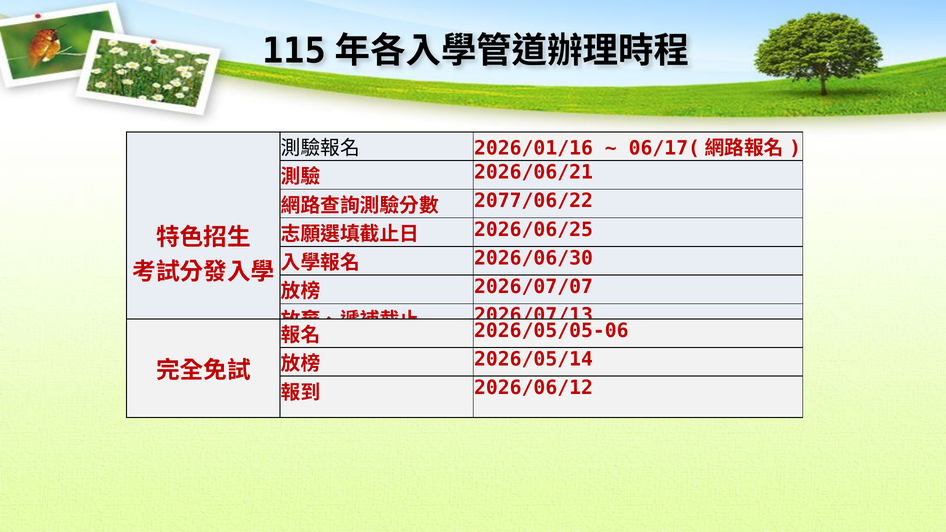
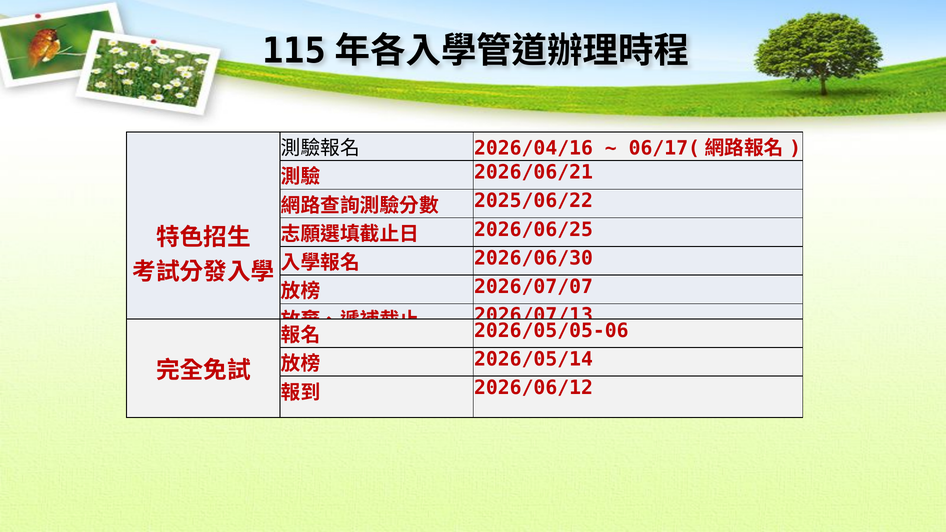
2026/01/16: 2026/01/16 -> 2026/04/16 (533, 148)
2077/06/22: 2077/06/22 -> 2025/06/22 (533, 201)
